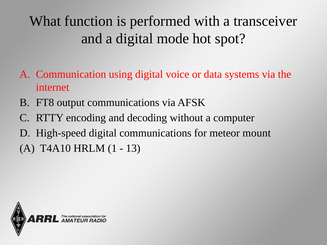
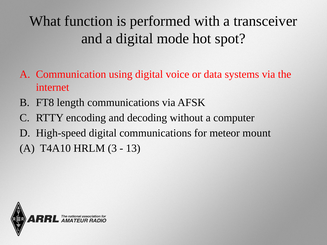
output: output -> length (71, 103)
1: 1 -> 3 (112, 148)
